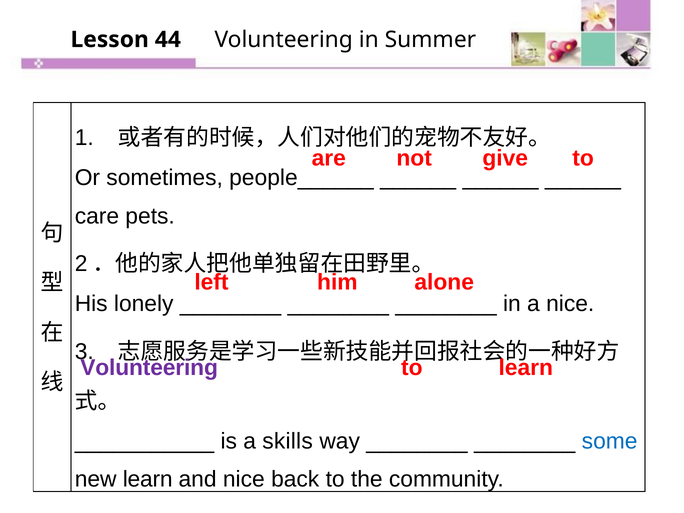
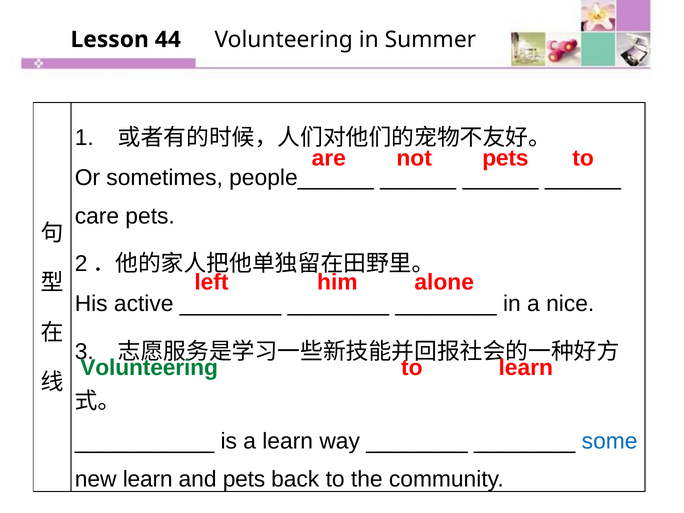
not give: give -> pets (505, 158)
lonely: lonely -> active (144, 304)
Volunteering colour: purple -> green (149, 368)
a skills: skills -> learn (288, 441)
and nice: nice -> pets (244, 479)
